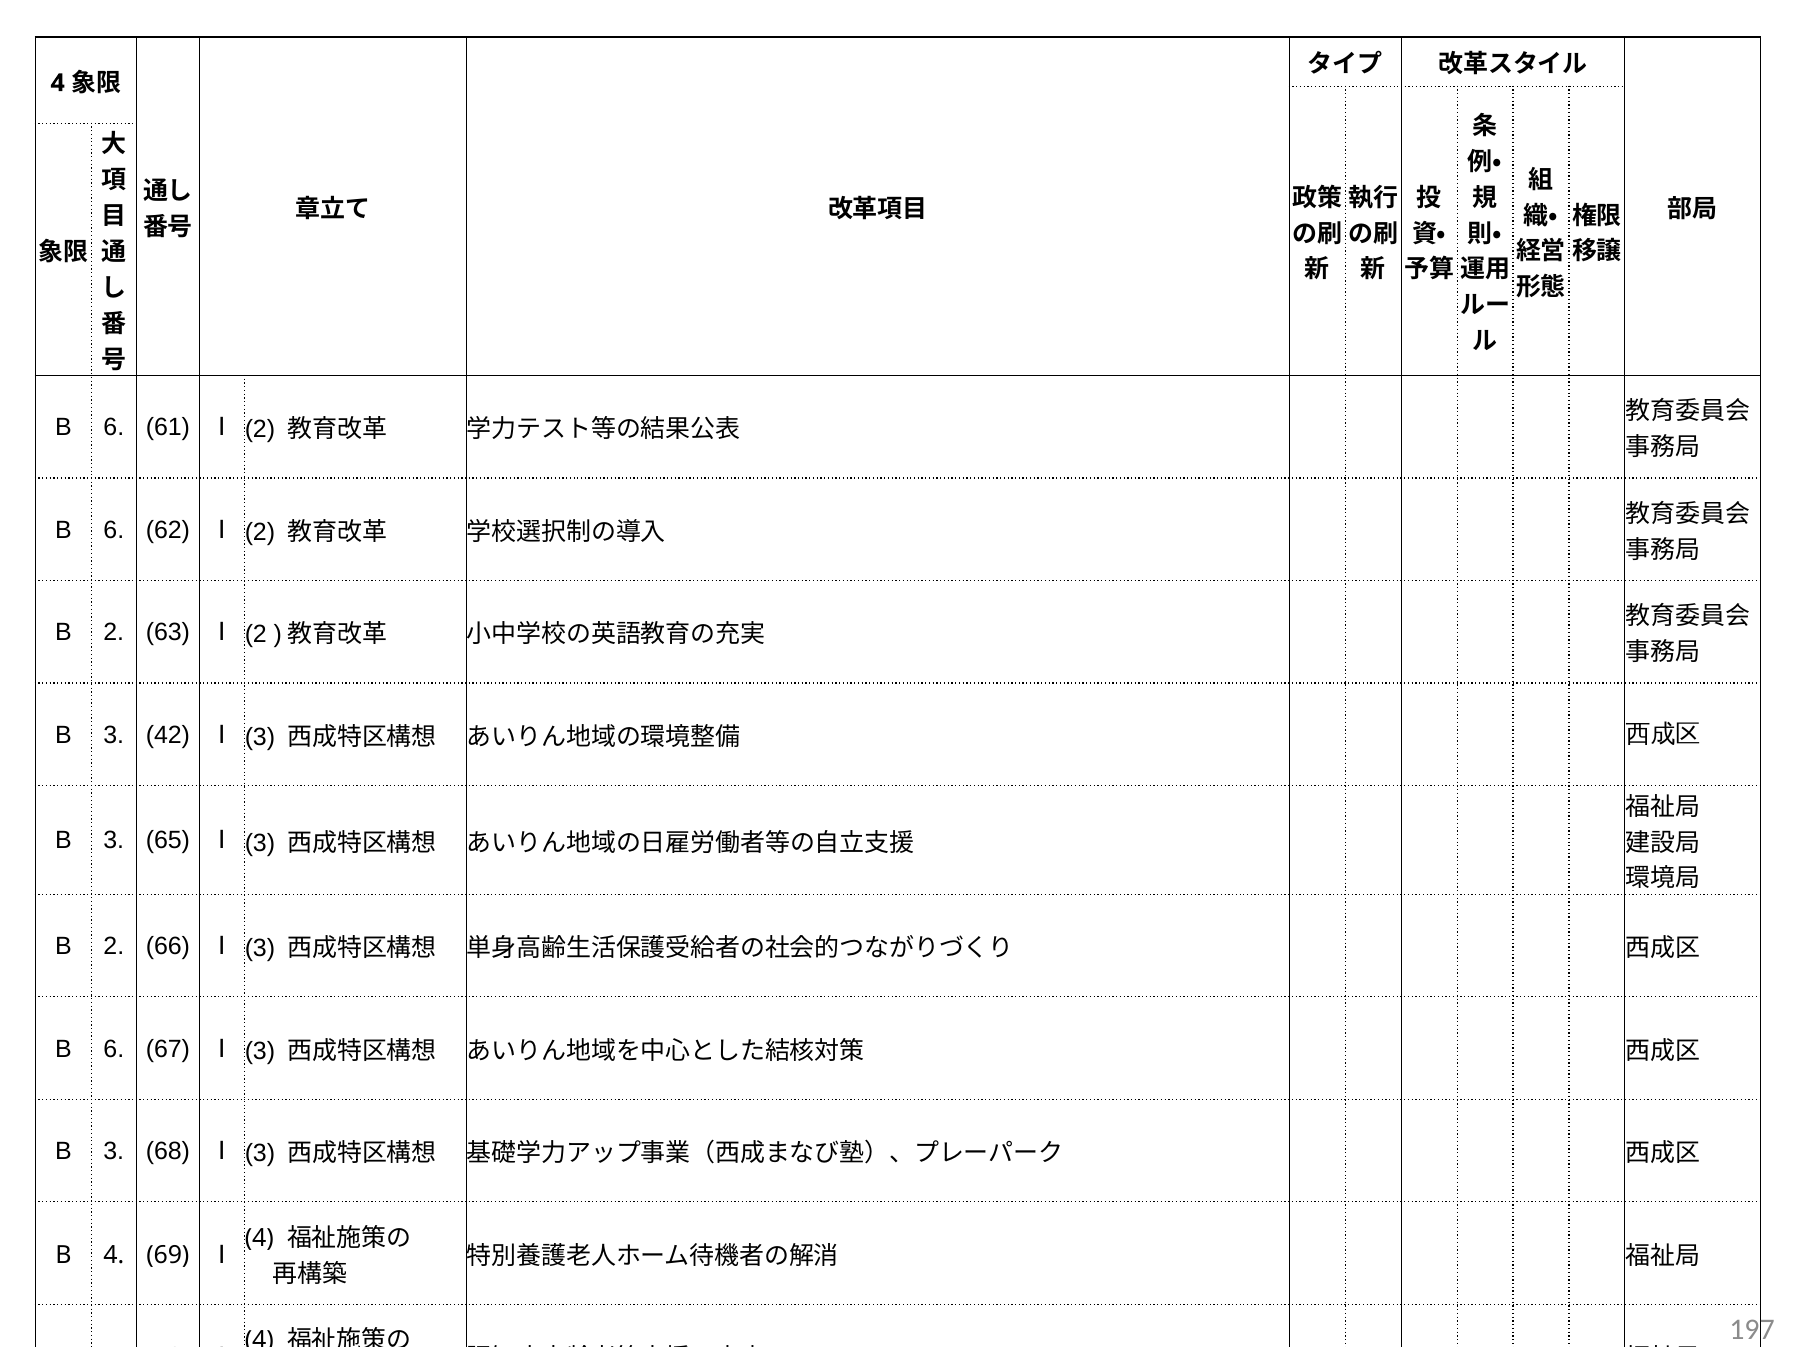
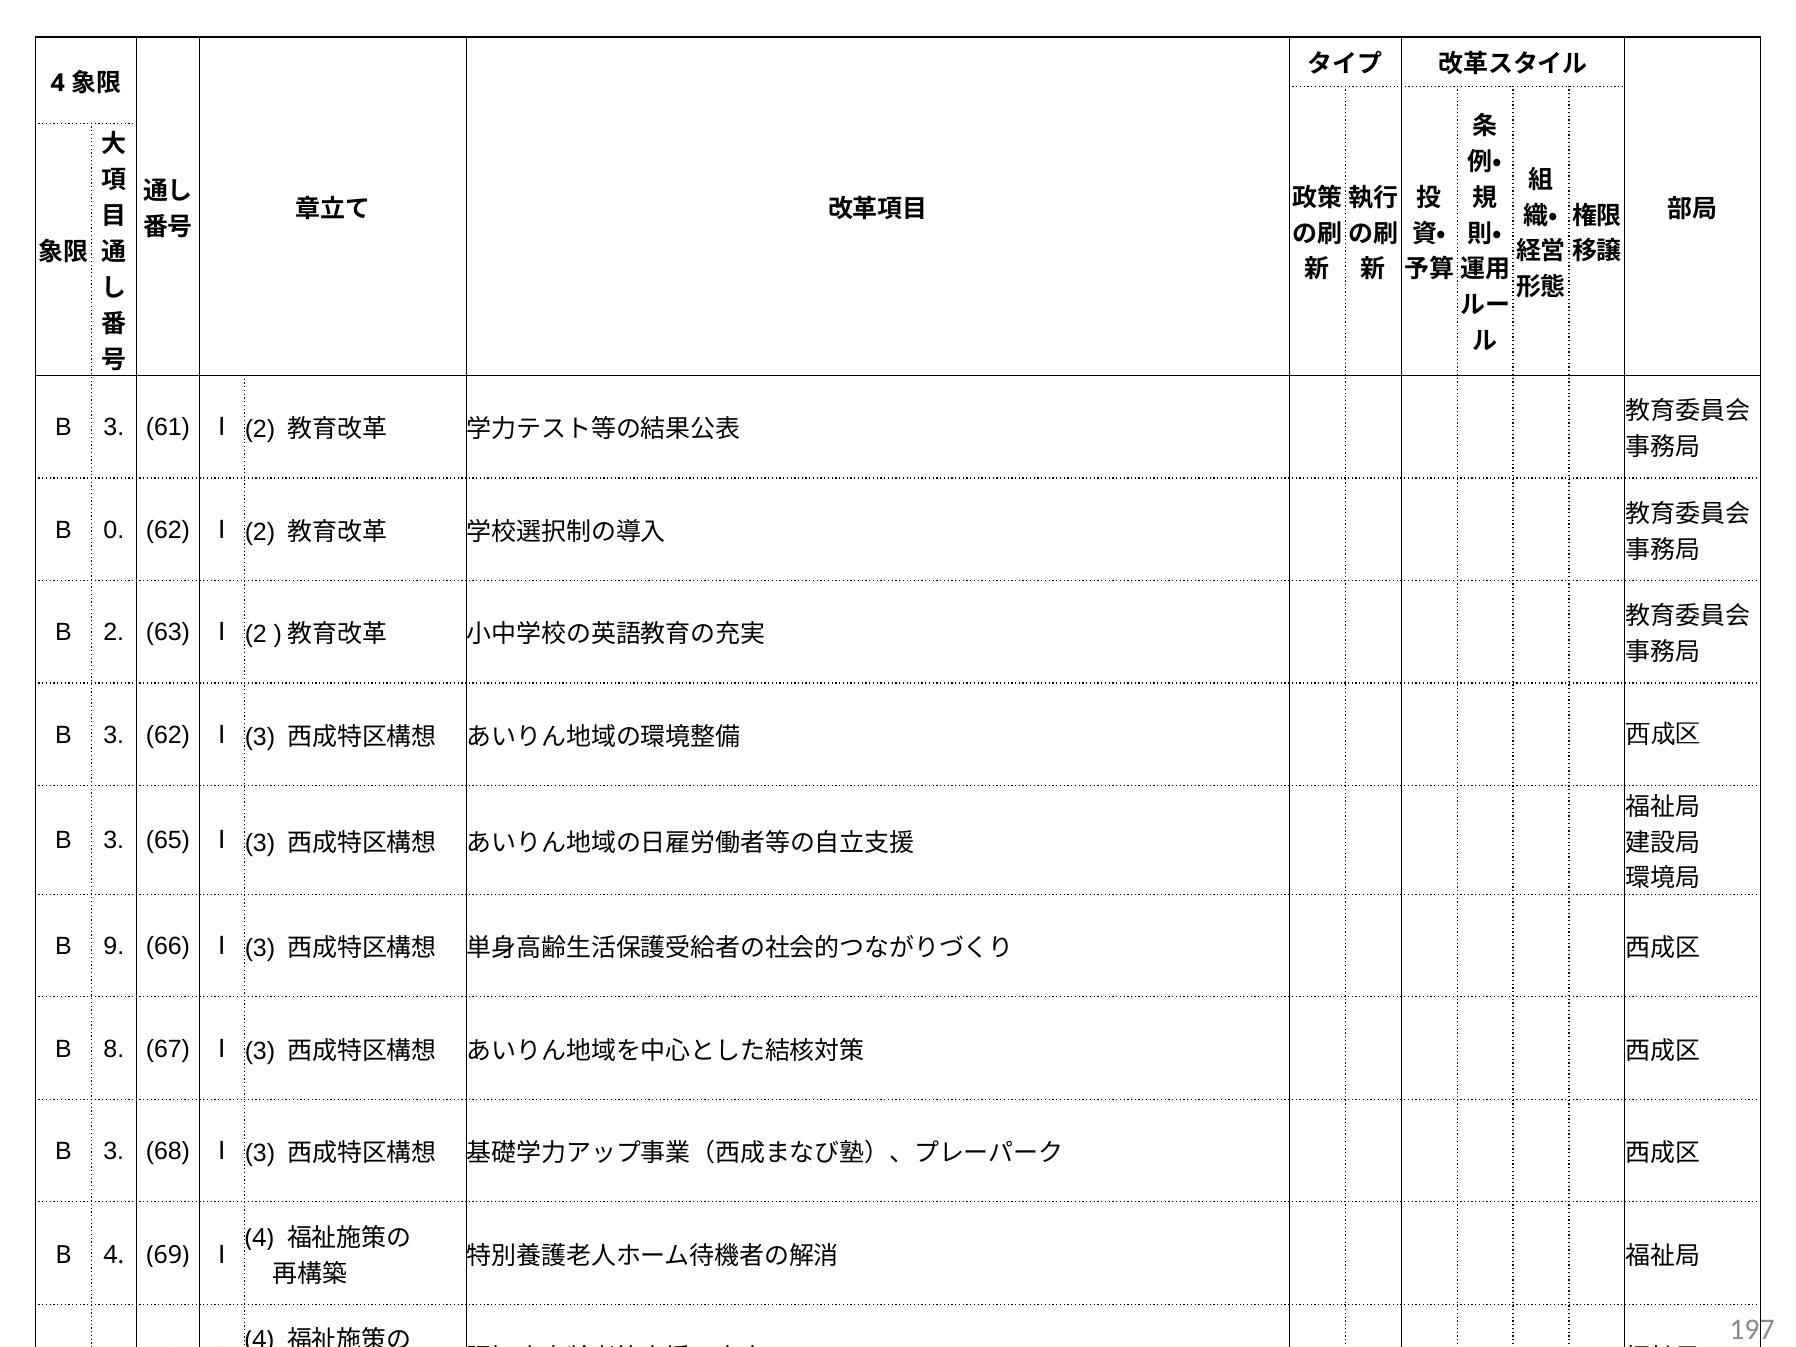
6: 6 -> 3 (114, 427)
6: 6 -> 0 (114, 530)
3 42: 42 -> 62 (168, 735)
2: 2 -> 9 (114, 946)
6: 6 -> 8 (114, 1049)
